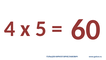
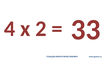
5: 5 -> 2 (41, 29)
60: 60 -> 33 (86, 30)
